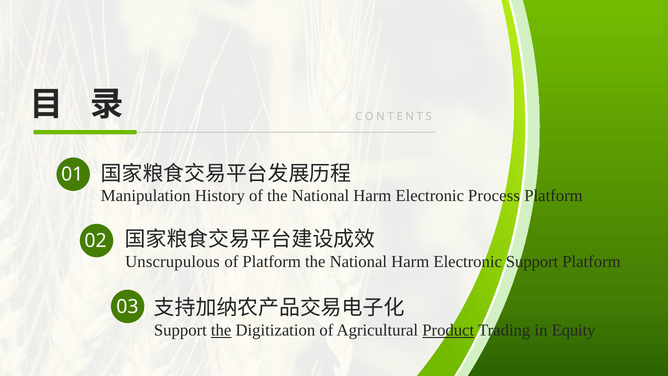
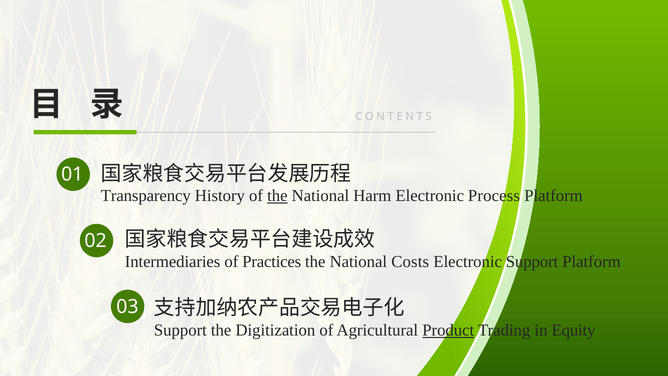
Manipulation: Manipulation -> Transparency (146, 196)
the underline: none -> present (277, 196)
Unscrupulous: Unscrupulous -> Intermediaries (173, 262)
of Platform: Platform -> Practices (272, 262)
Harm: Harm -> Costs (410, 262)
the underline: present -> none (221, 330)
